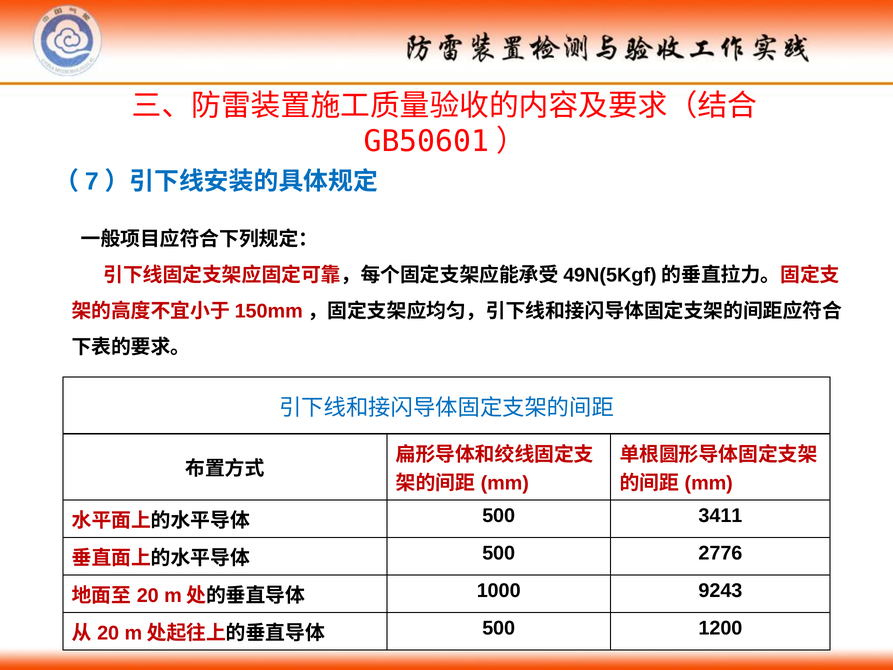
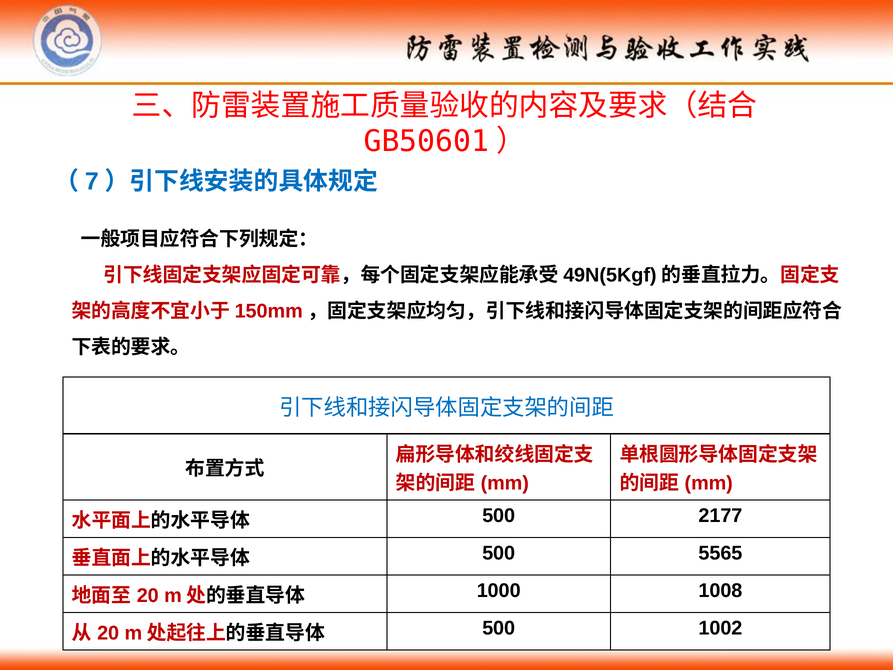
3411: 3411 -> 2177 (720, 516)
2776: 2776 -> 5565 (720, 553)
9243: 9243 -> 1008 (720, 591)
1200: 1200 -> 1002 (720, 628)
